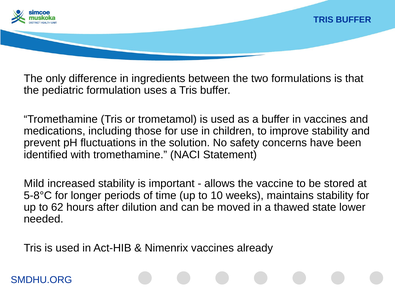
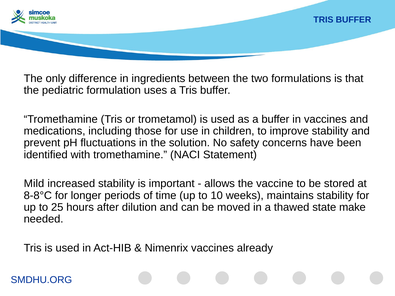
5-8°C: 5-8°C -> 8-8°C (38, 196)
62: 62 -> 25 (57, 207)
lower: lower -> make (352, 207)
